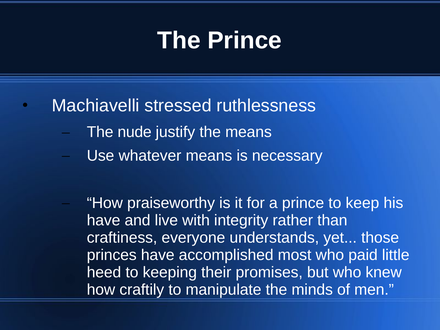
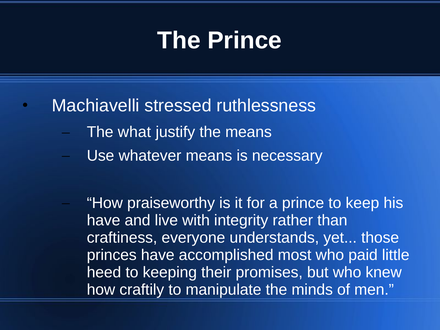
nude: nude -> what (134, 132)
